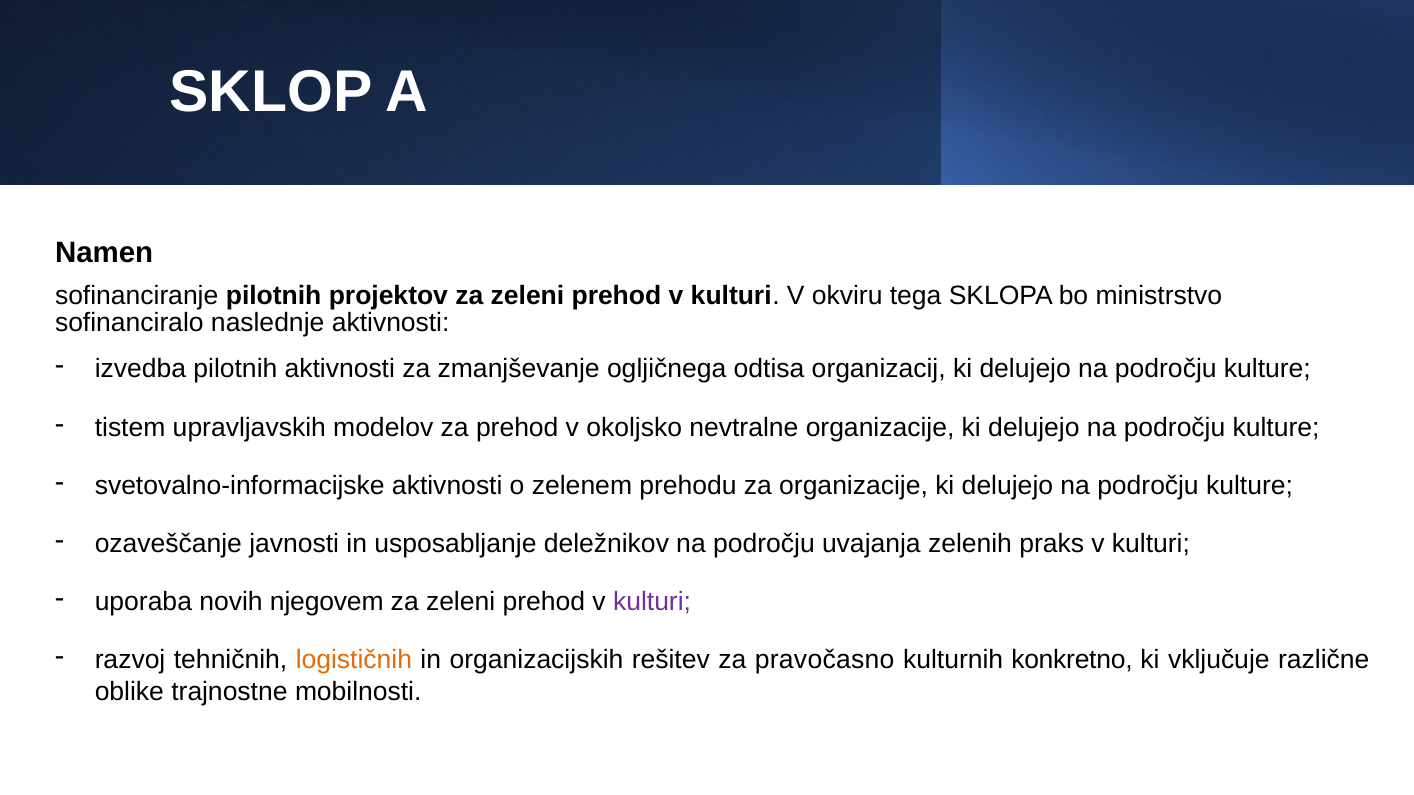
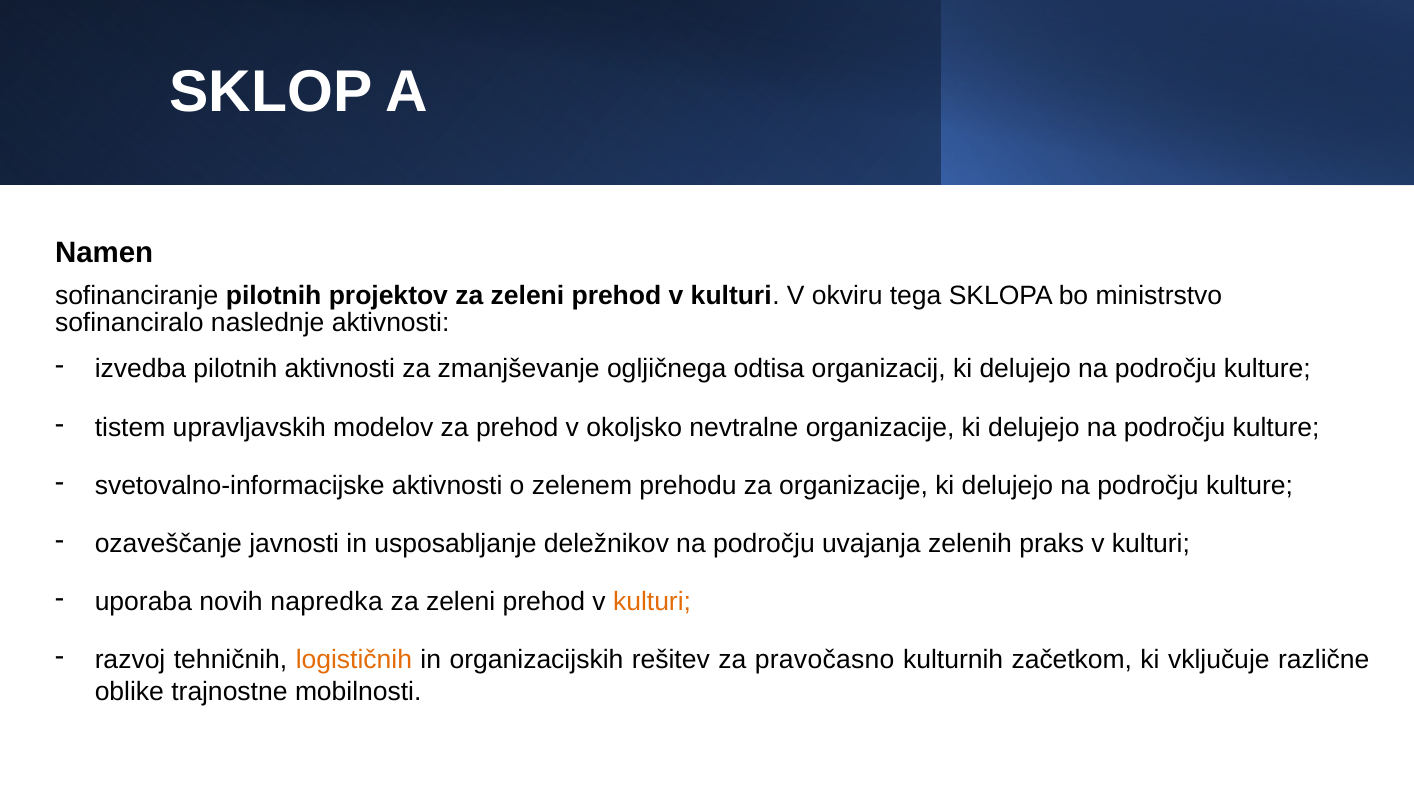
njegovem: njegovem -> napredka (327, 602)
kulturi colour: purple -> orange (652, 602)
konkretno: konkretno -> začetkom (1072, 660)
